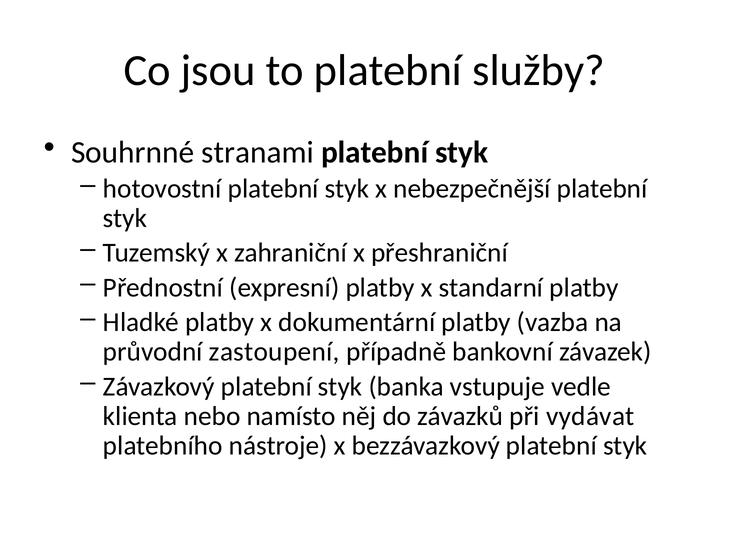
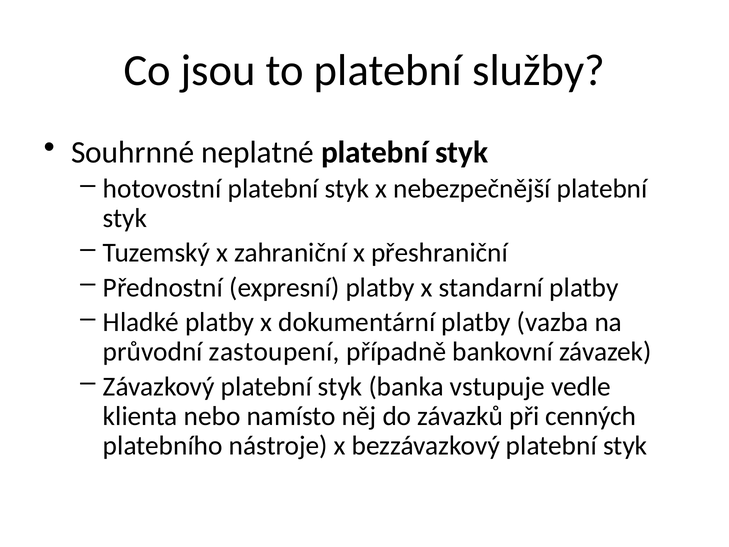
stranami: stranami -> neplatné (258, 152)
vydávat: vydávat -> cenných (591, 416)
